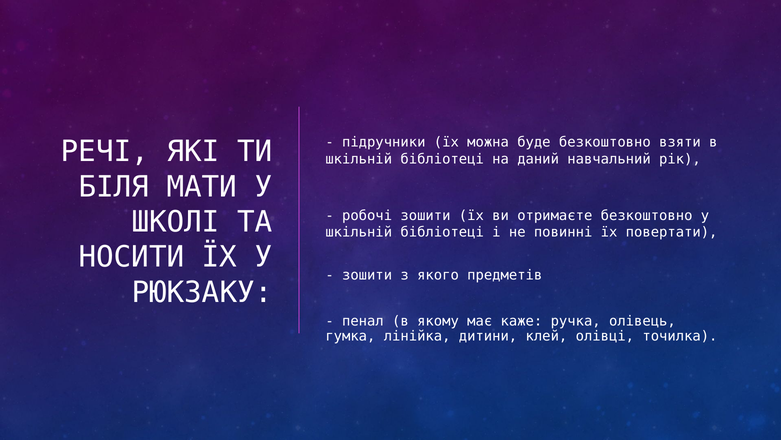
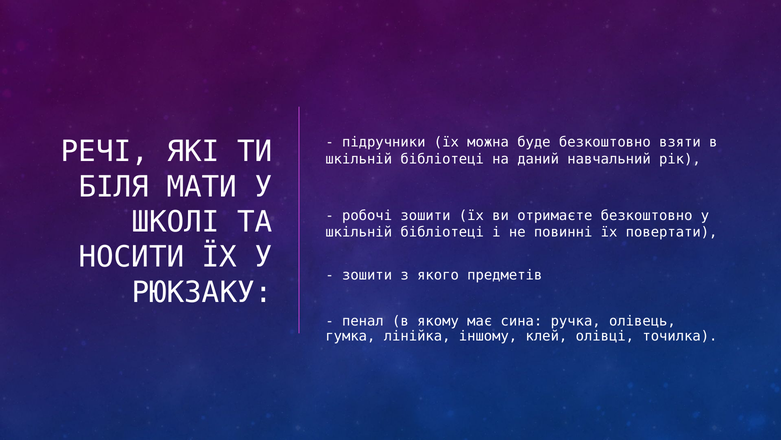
каже: каже -> сина (521, 321)
дитини: дитини -> іншому (488, 336)
